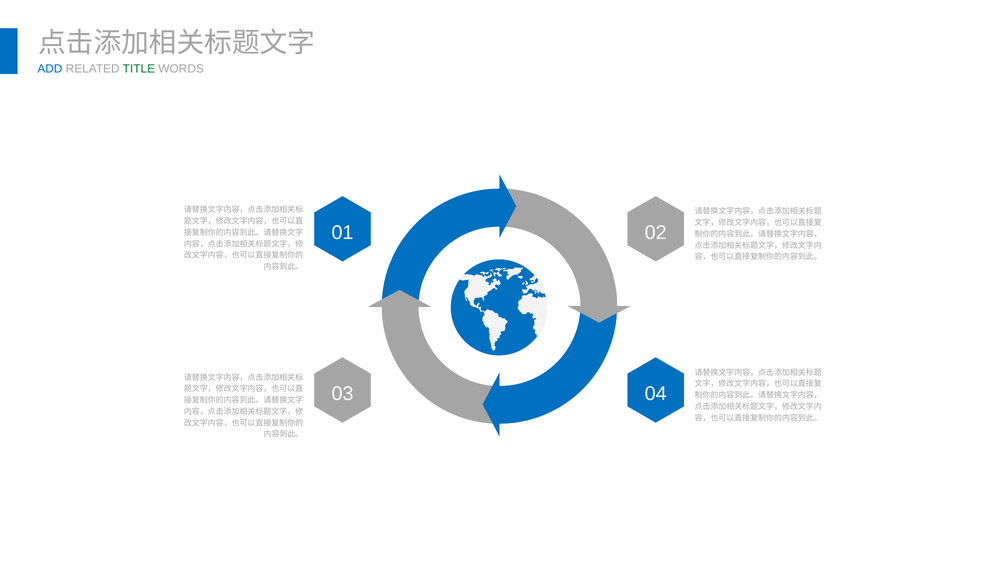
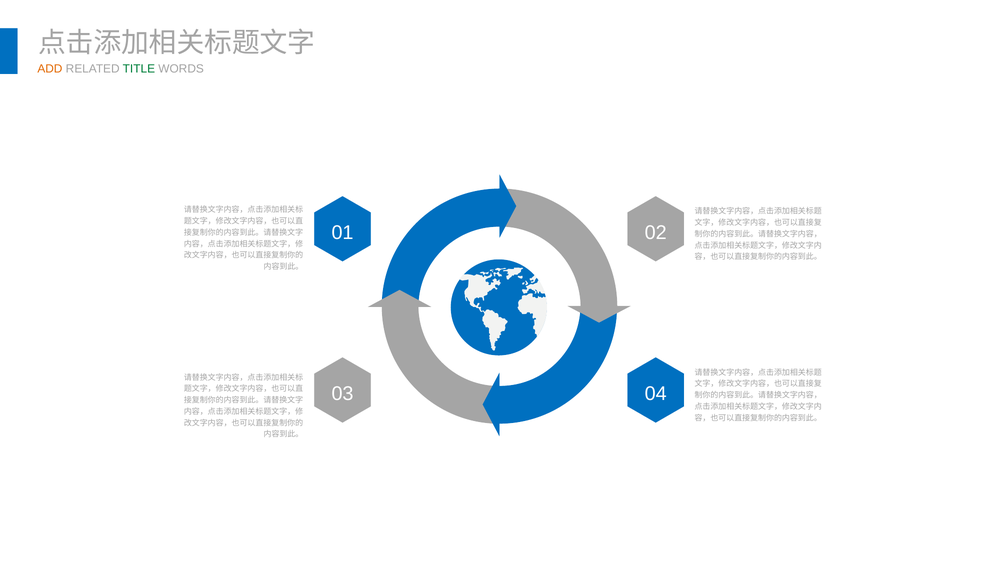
ADD colour: blue -> orange (50, 69)
